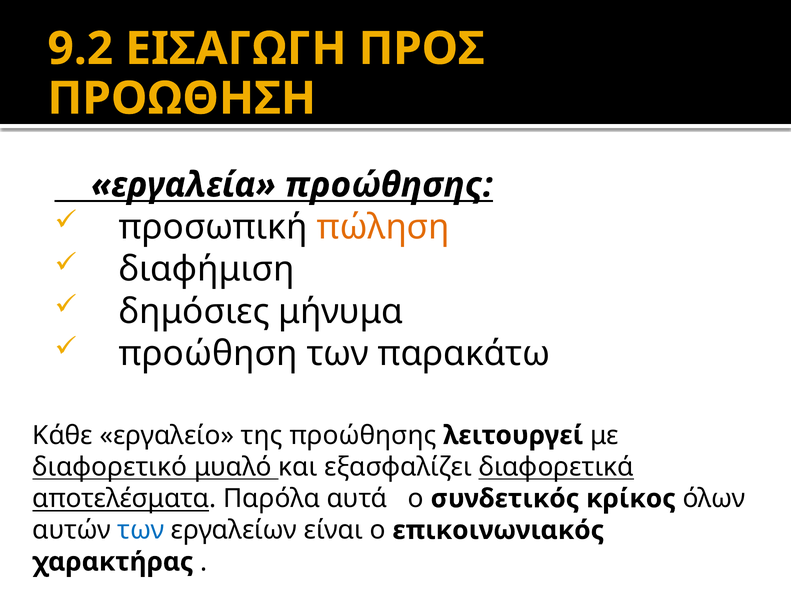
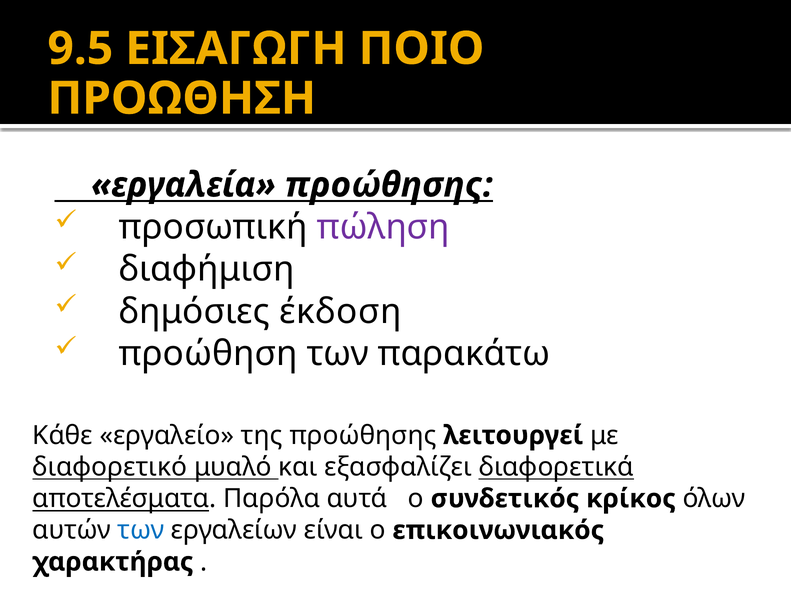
9.2: 9.2 -> 9.5 (80, 49)
ΠΡΟΣ: ΠΡΟΣ -> ΠΟΙΟ (421, 49)
πώληση colour: orange -> purple (383, 227)
μήνυμα: μήνυμα -> έκδοση (340, 312)
